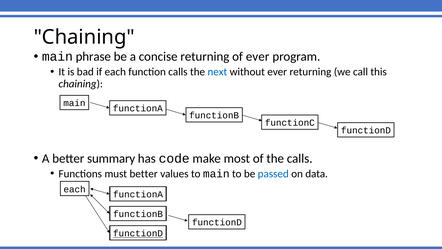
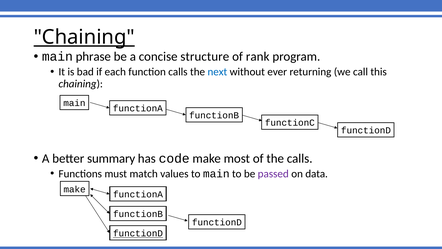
Chaining underline: none -> present (84, 37)
concise returning: returning -> structure (205, 57)
of ever: ever -> rank (258, 57)
must better: better -> match (144, 173)
passed colour: blue -> purple (273, 173)
each: each -> make (75, 189)
